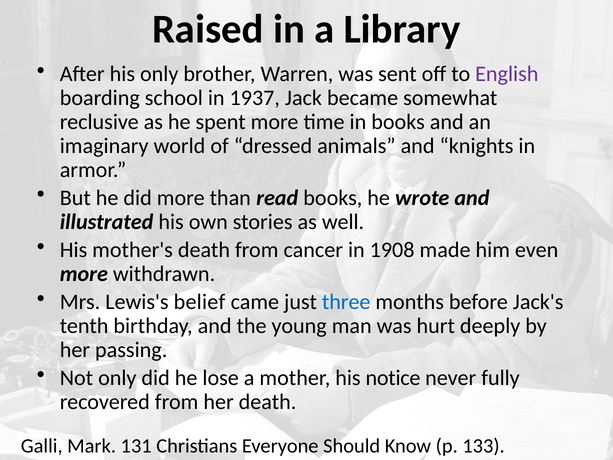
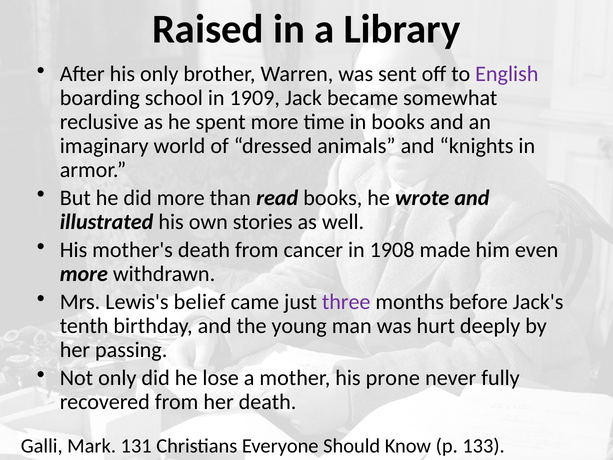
1937: 1937 -> 1909 (255, 98)
three colour: blue -> purple (346, 302)
notice: notice -> prone (393, 378)
